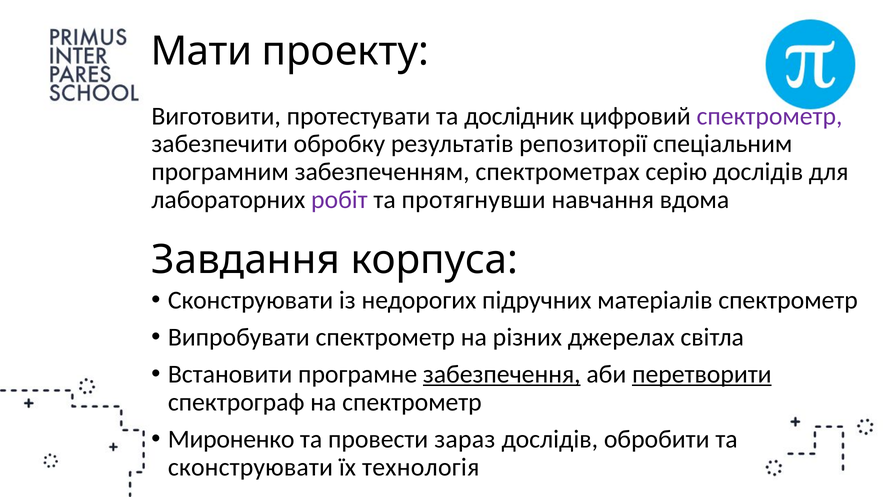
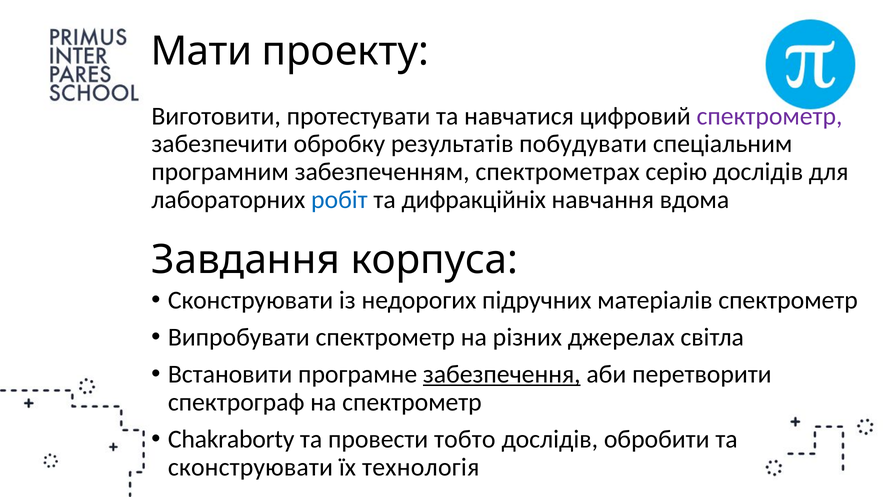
дослідник: дослідник -> навчатися (519, 116)
репозиторії: репозиторії -> побудувати (583, 144)
робіт colour: purple -> blue (339, 199)
протягнувши: протягнувши -> дифракційніх (474, 199)
перетворити underline: present -> none (702, 374)
Мироненко: Мироненко -> Chakraborty (231, 439)
зараз: зараз -> тобто (465, 439)
